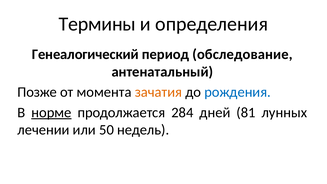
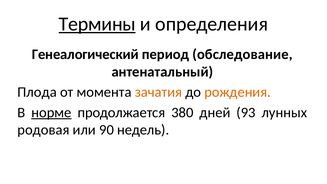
Термины underline: none -> present (97, 24)
Позже: Позже -> Плода (37, 92)
рождения colour: blue -> orange (238, 92)
284: 284 -> 380 (182, 112)
81: 81 -> 93 (246, 112)
лечении: лечении -> родовая (43, 130)
50: 50 -> 90 (107, 130)
